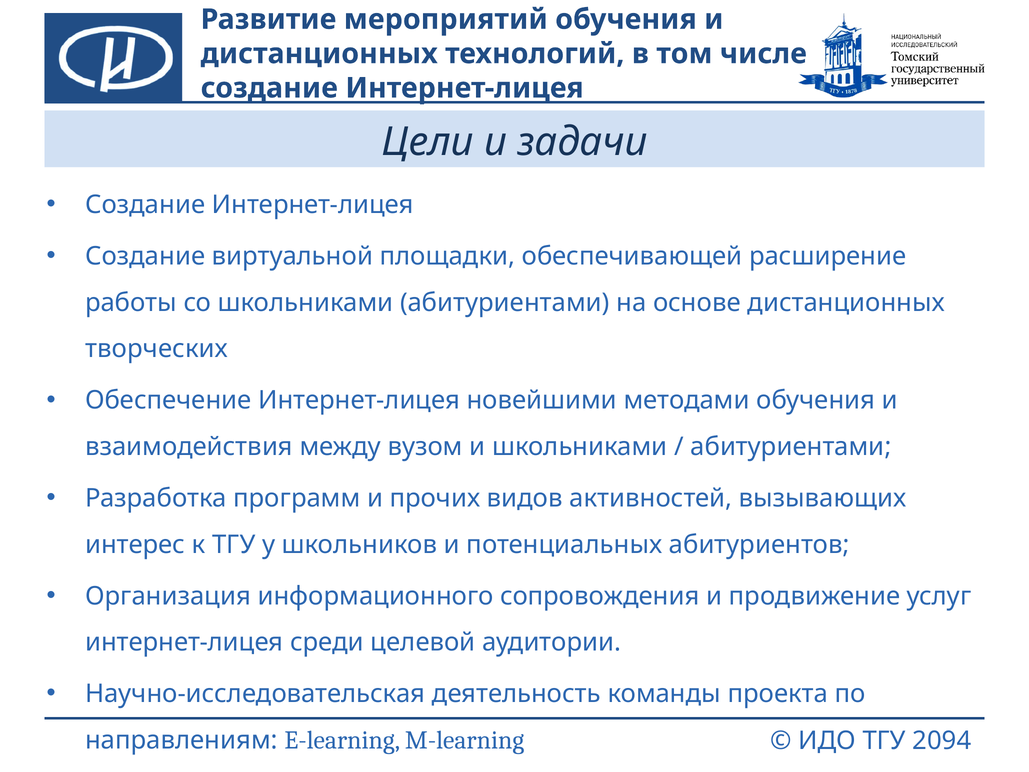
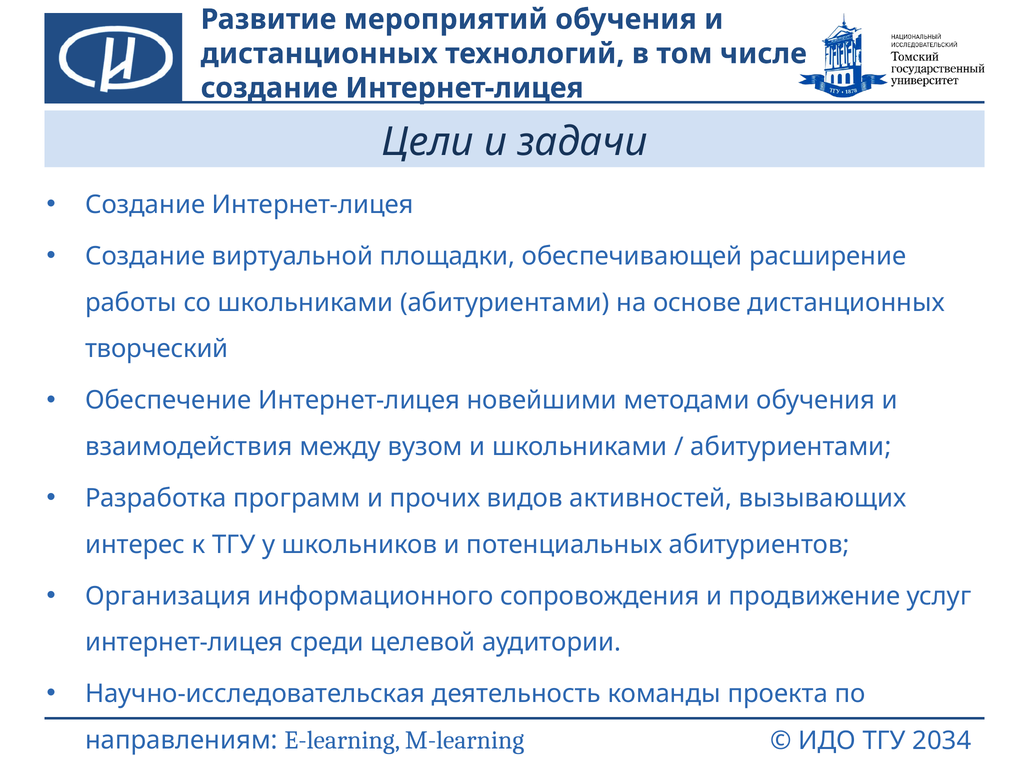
творческих: творческих -> творческий (157, 349)
2094: 2094 -> 2034 (942, 740)
